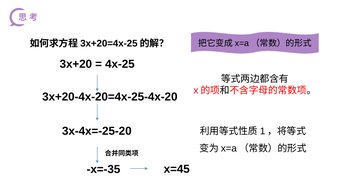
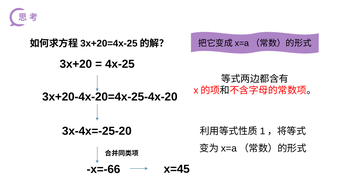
x=-35: x=-35 -> x=-66 (103, 169)
